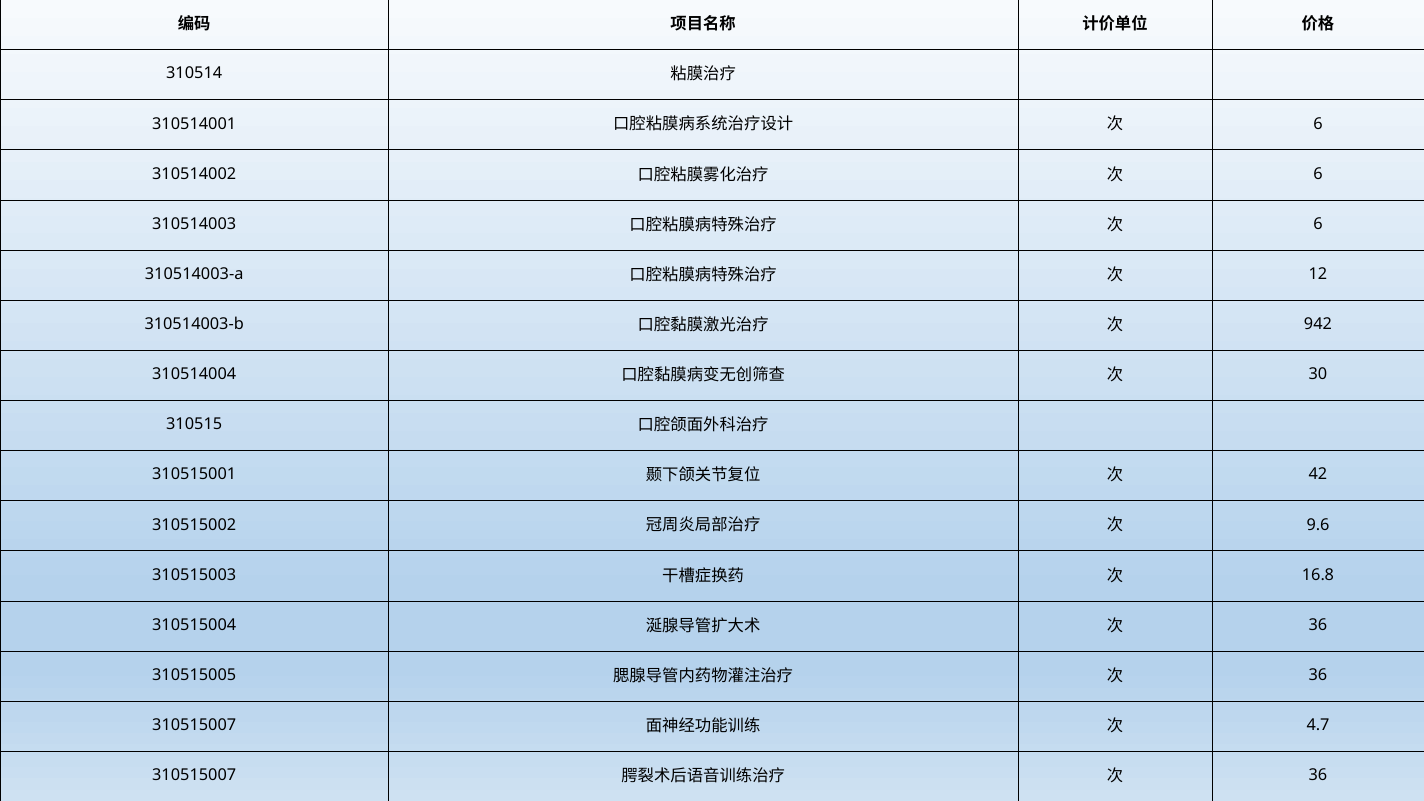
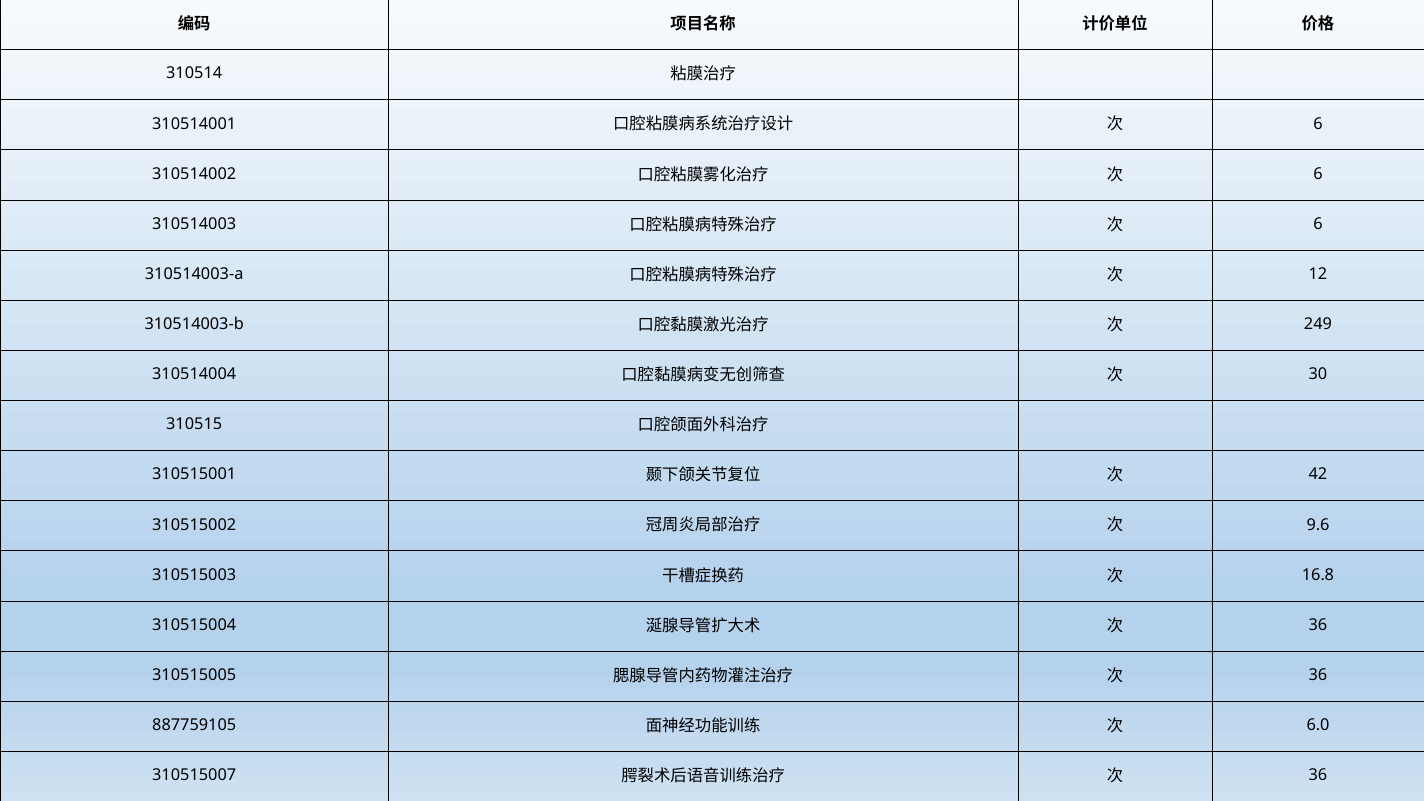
942: 942 -> 249 (1318, 324)
310515007: 310515007 -> 887759105 (194, 725)
4.7: 4.7 -> 6.0 (1318, 725)
